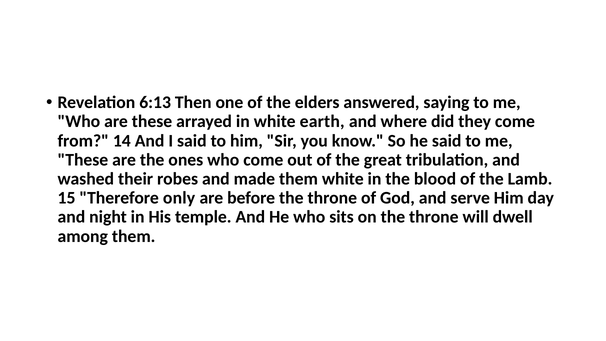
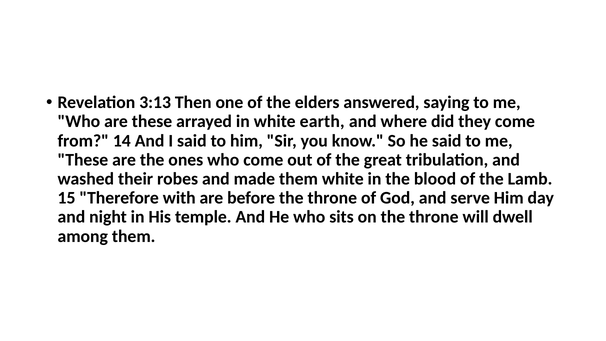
6:13: 6:13 -> 3:13 (155, 102)
only: only -> with (179, 198)
